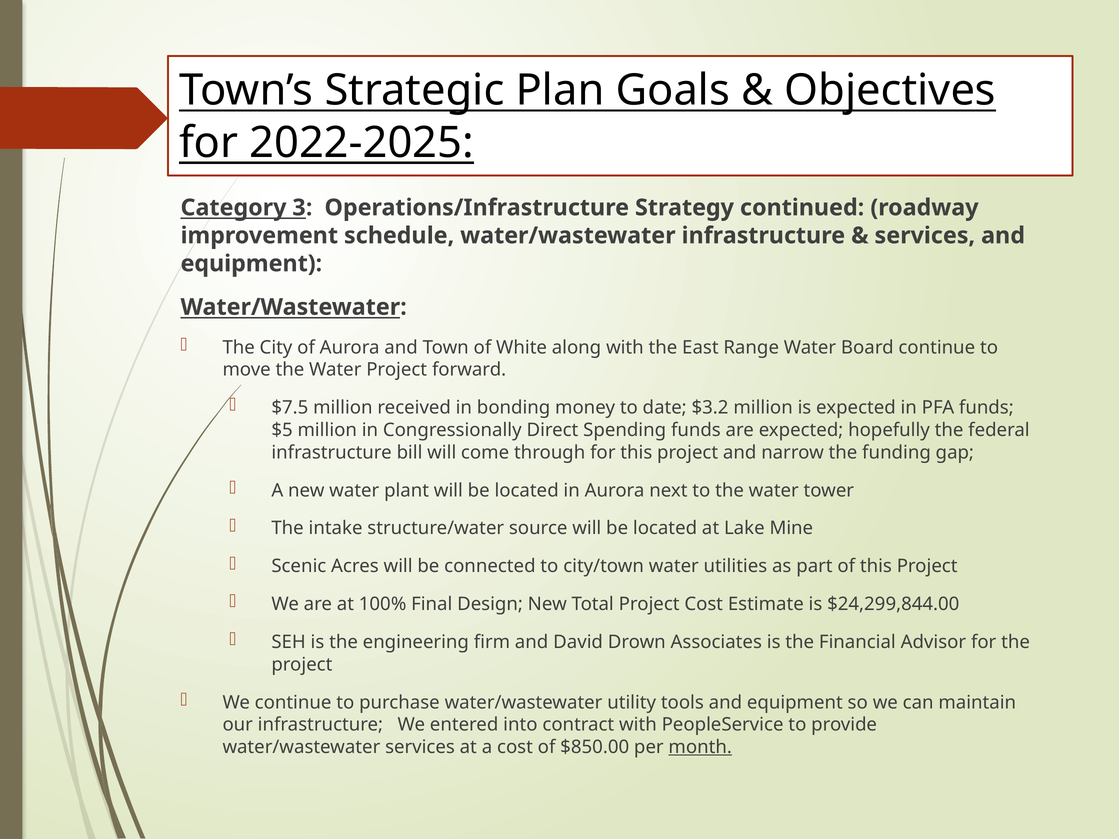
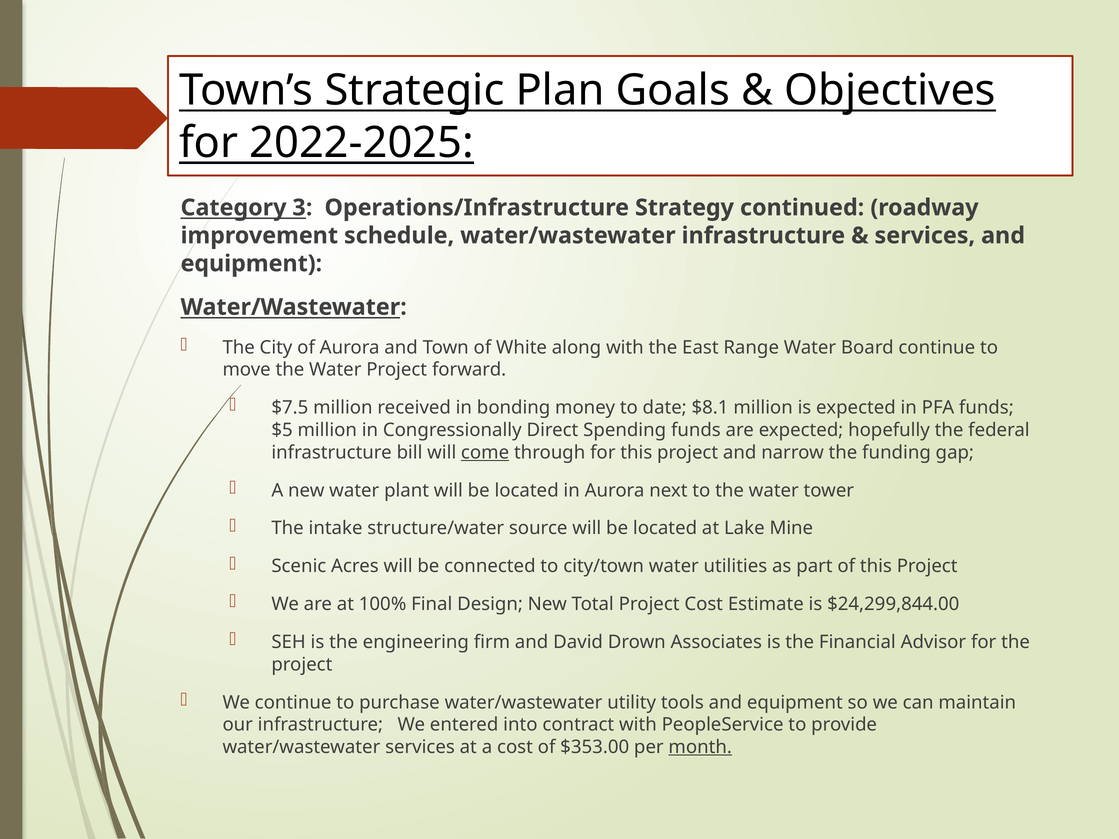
$3.2: $3.2 -> $8.1 (710, 408)
come underline: none -> present (485, 453)
$850.00: $850.00 -> $353.00 (595, 747)
